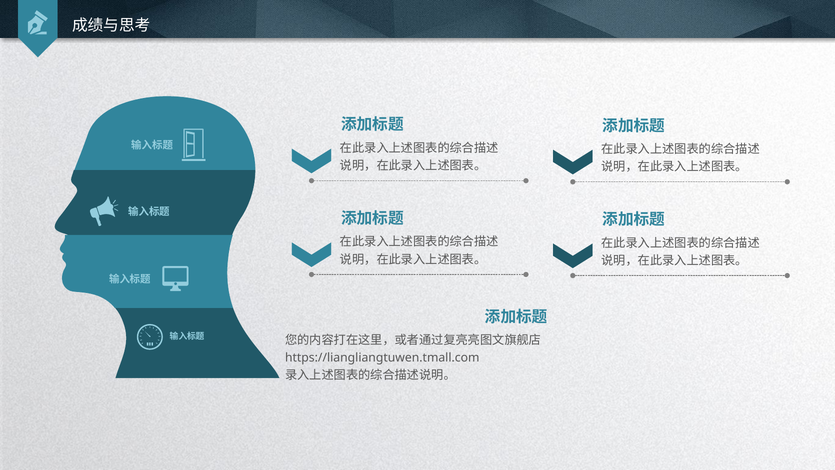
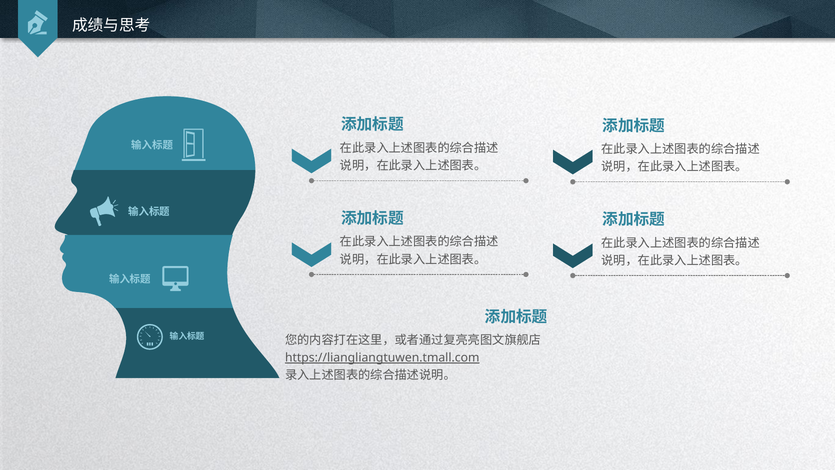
https://liangliangtuwen.tmall.com underline: none -> present (382, 357)
